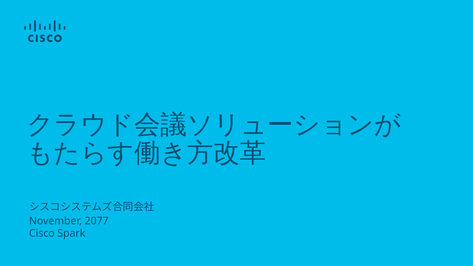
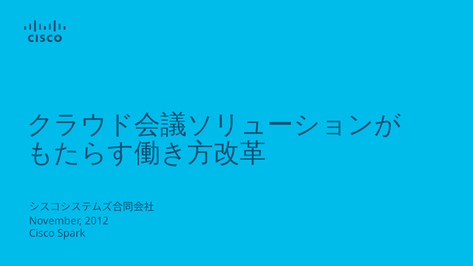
2077: 2077 -> 2012 (97, 221)
